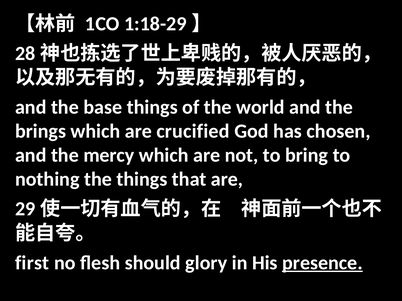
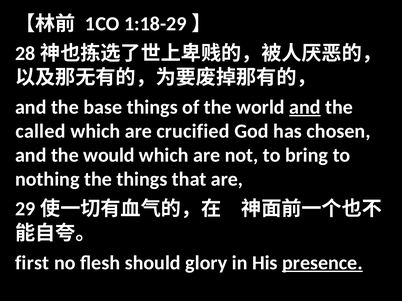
and underline: none -> present (305, 107)
brings: brings -> called (40, 131)
mercy: mercy -> would (109, 156)
